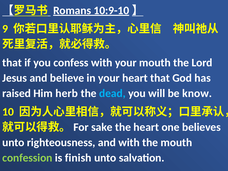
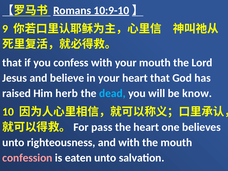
sake: sake -> pass (102, 127)
confession colour: light green -> pink (27, 158)
finish: finish -> eaten (78, 158)
